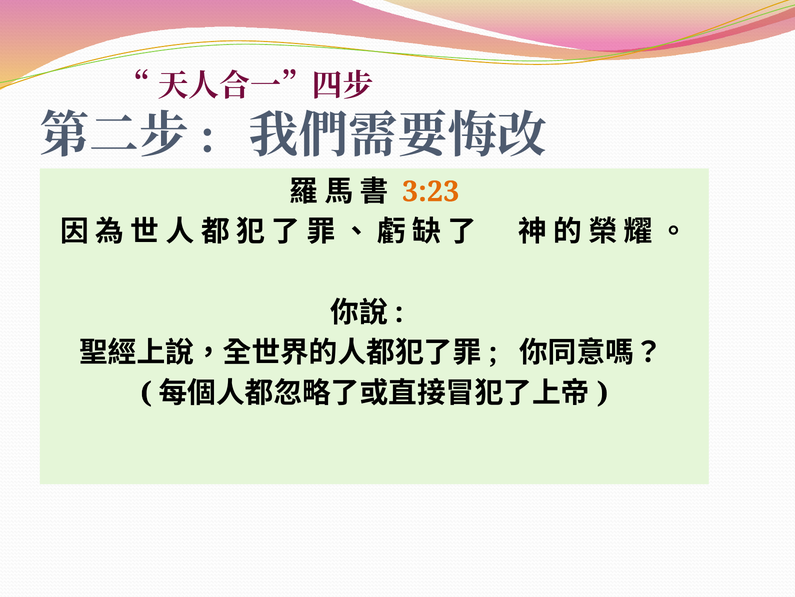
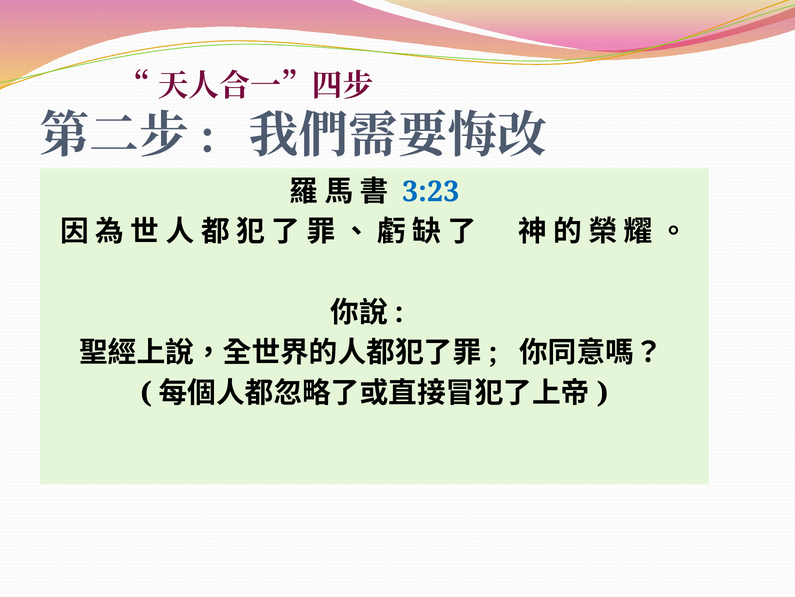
3:23 colour: orange -> blue (431, 191)
